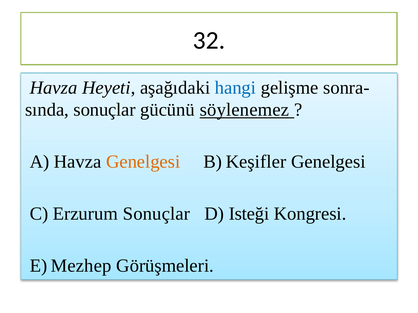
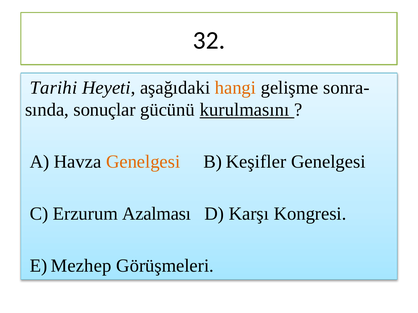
Havza: Havza -> Tarihi (53, 88)
hangi colour: blue -> orange (235, 88)
söylenemez: söylenemez -> kurulmasını (244, 110)
Erzurum Sonuçlar: Sonuçlar -> Azalması (157, 214)
Isteği: Isteği -> Karşı (249, 214)
